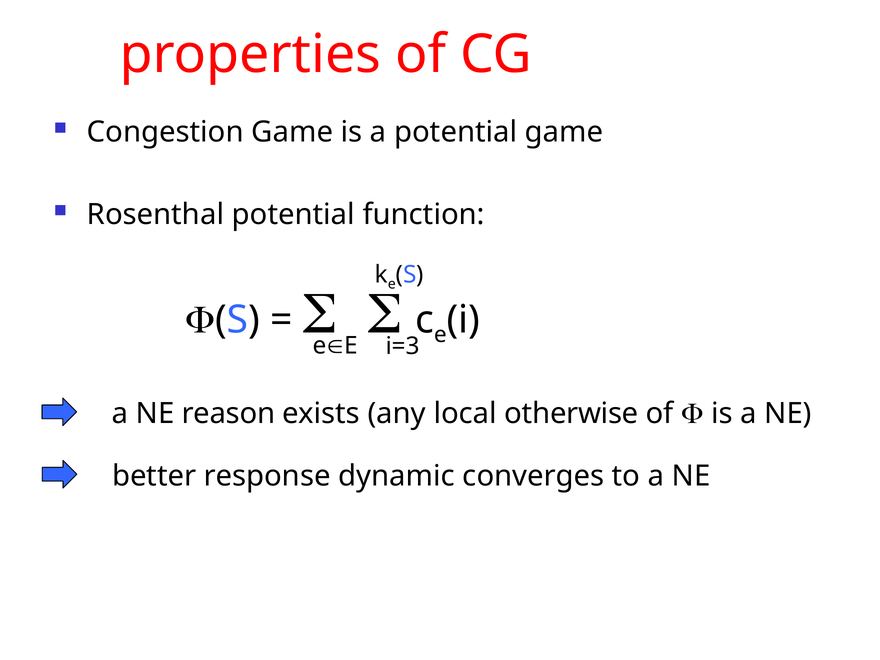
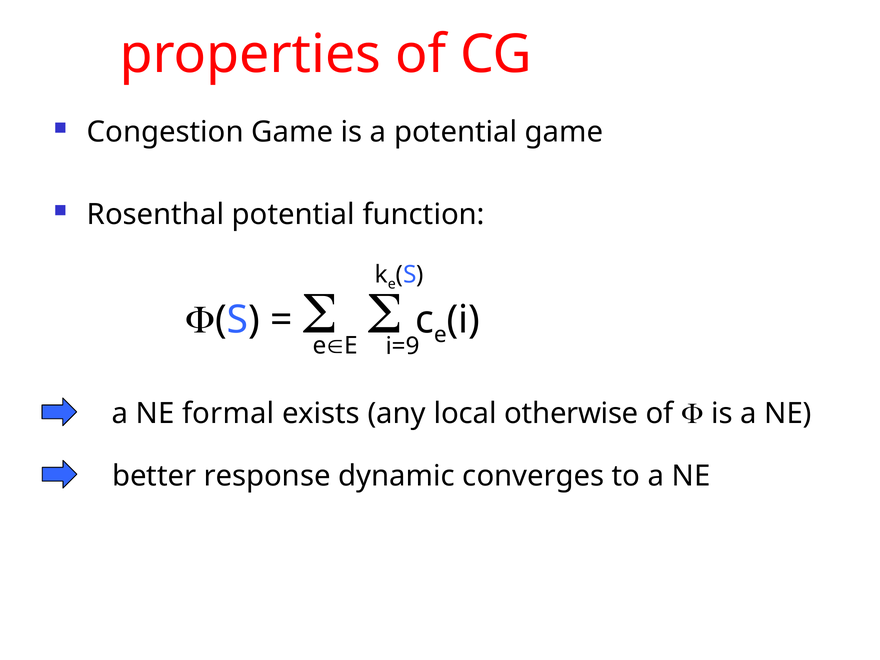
i=3: i=3 -> i=9 (403, 346)
reason: reason -> formal (228, 413)
